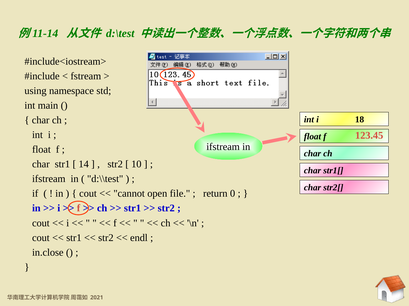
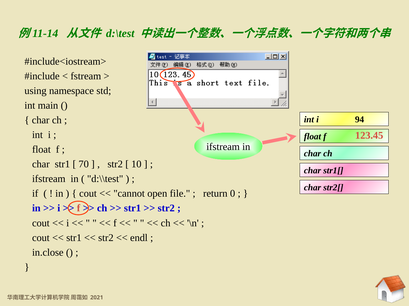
18: 18 -> 94 (360, 120)
14: 14 -> 70 (84, 165)
